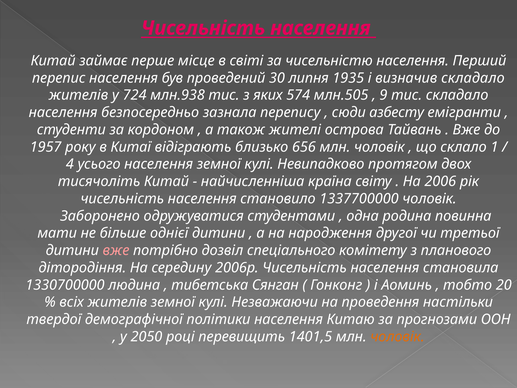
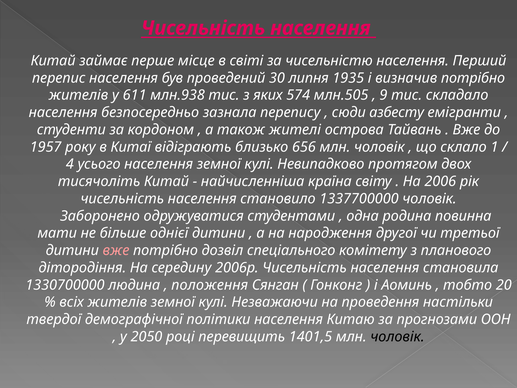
визначив складало: складало -> потрібно (473, 78)
724: 724 -> 611 (135, 95)
тибетська: тибетська -> положення (210, 285)
чоловік colour: orange -> black (397, 336)
